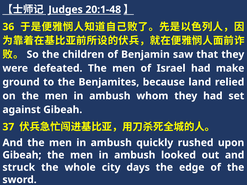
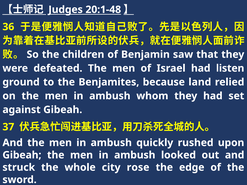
make: make -> listen (230, 68)
days: days -> rose (138, 168)
